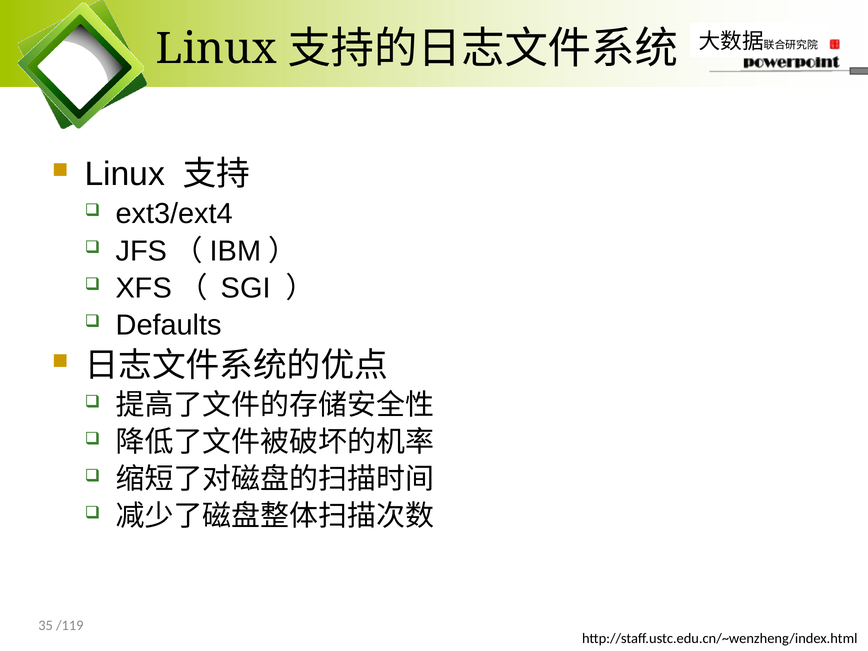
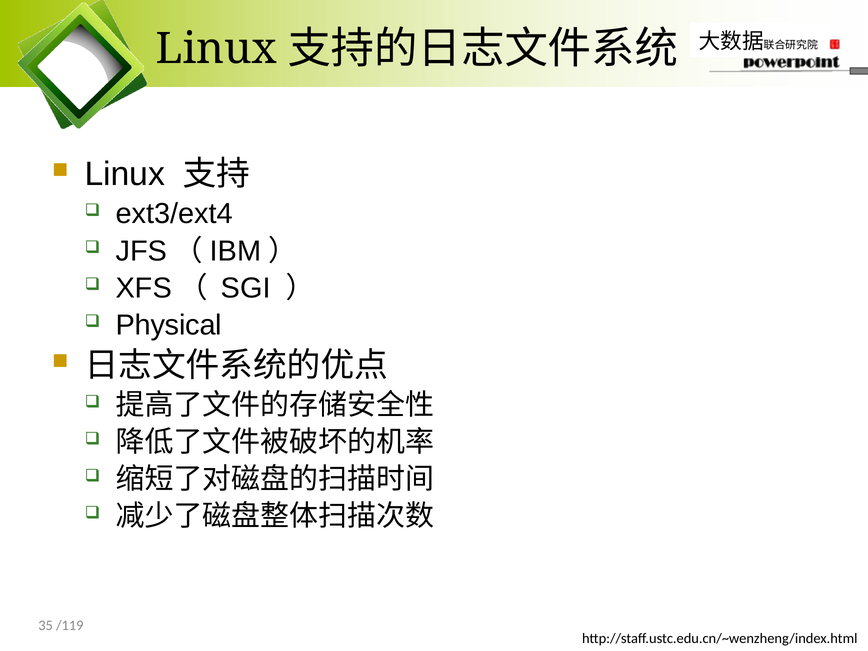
Defaults: Defaults -> Physical (169, 325)
